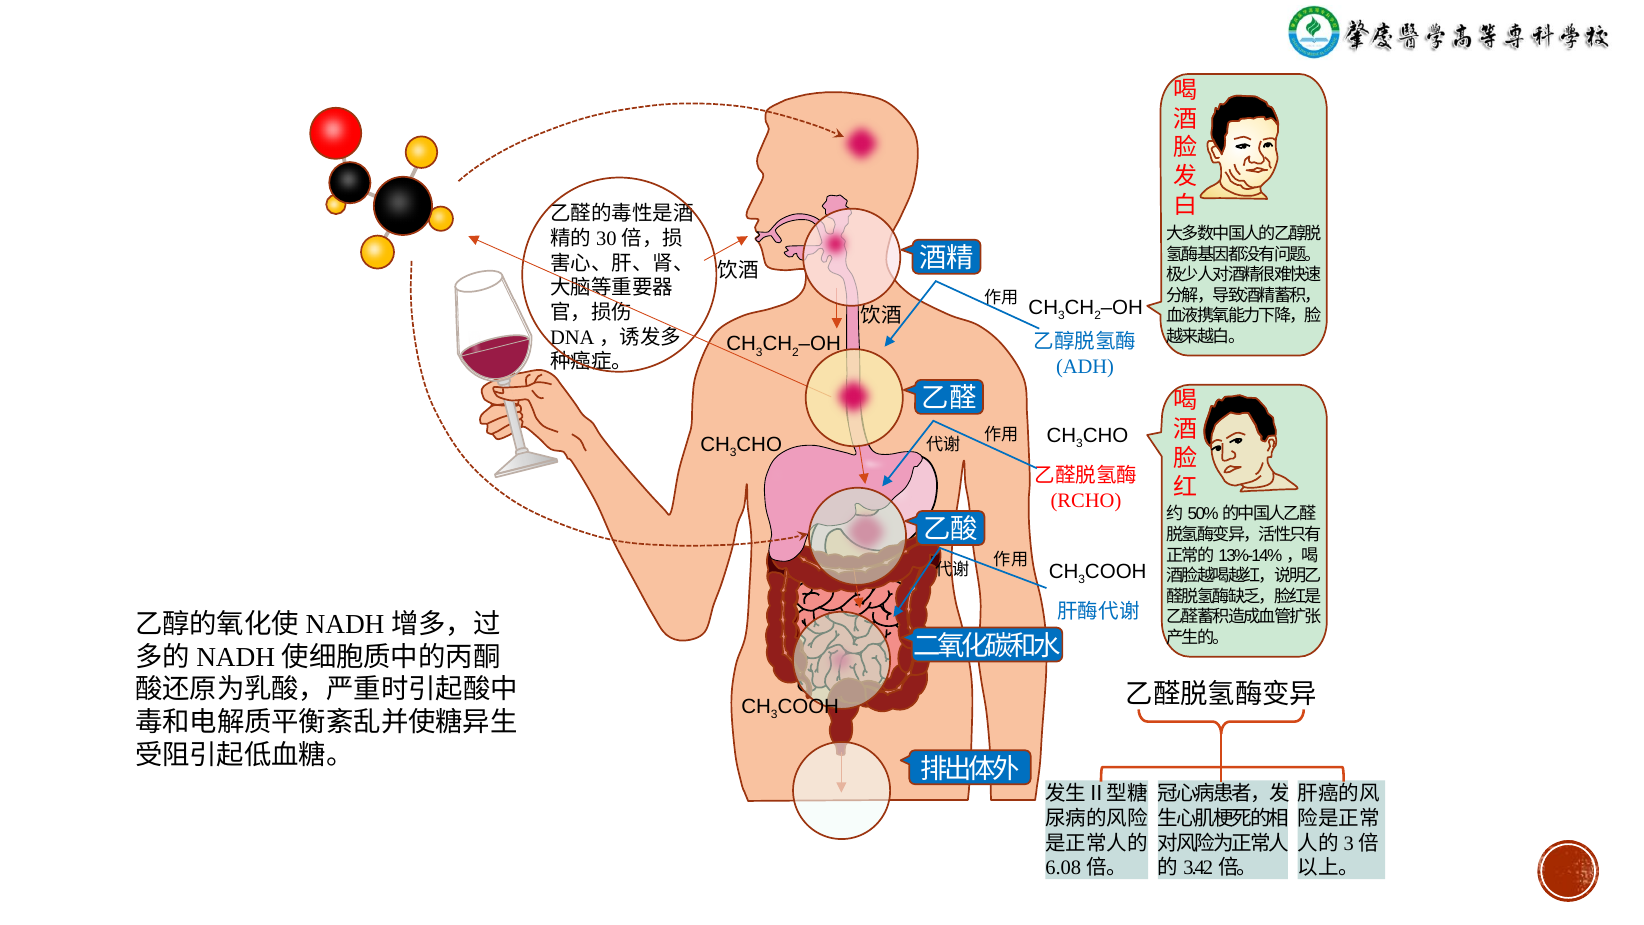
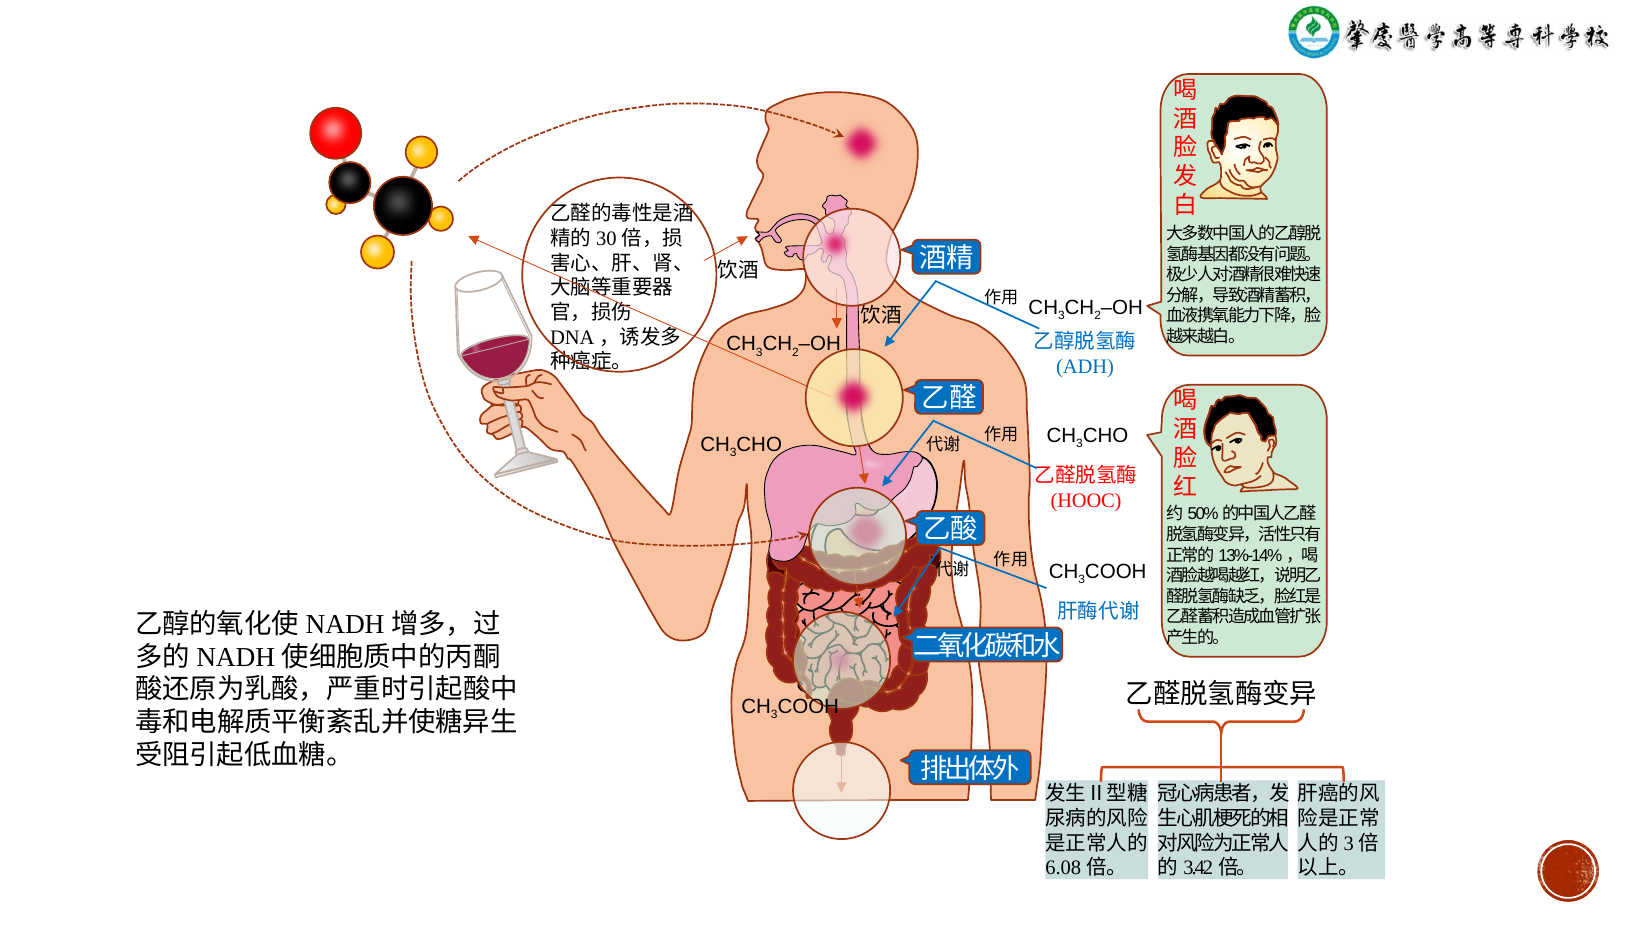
RCHO: RCHO -> HOOC (1086, 501)
